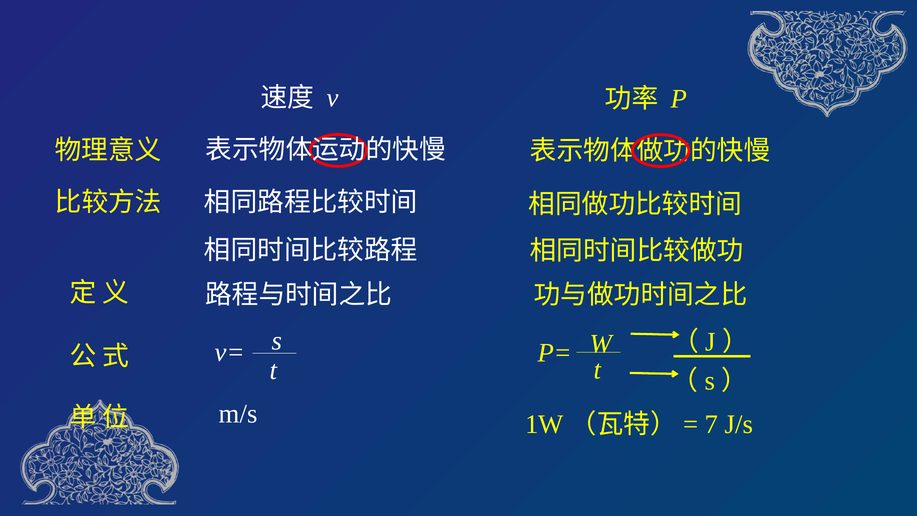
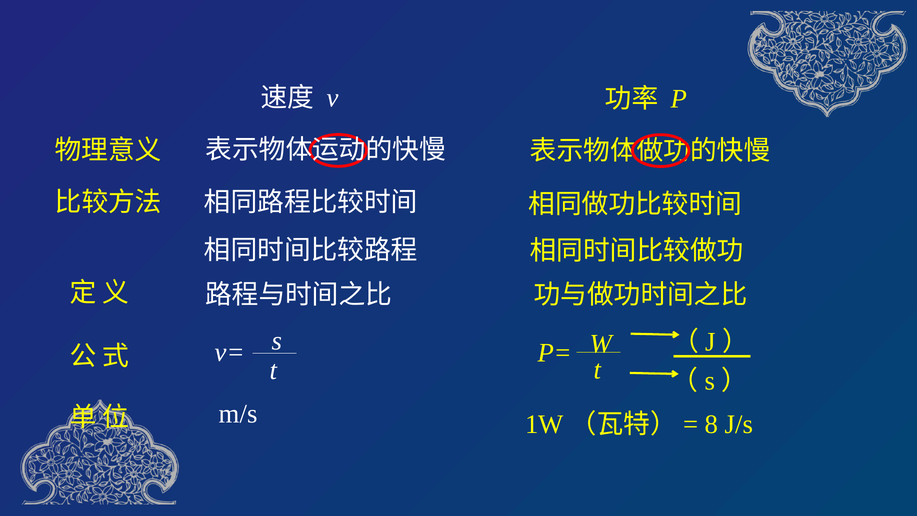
7: 7 -> 8 (712, 425)
